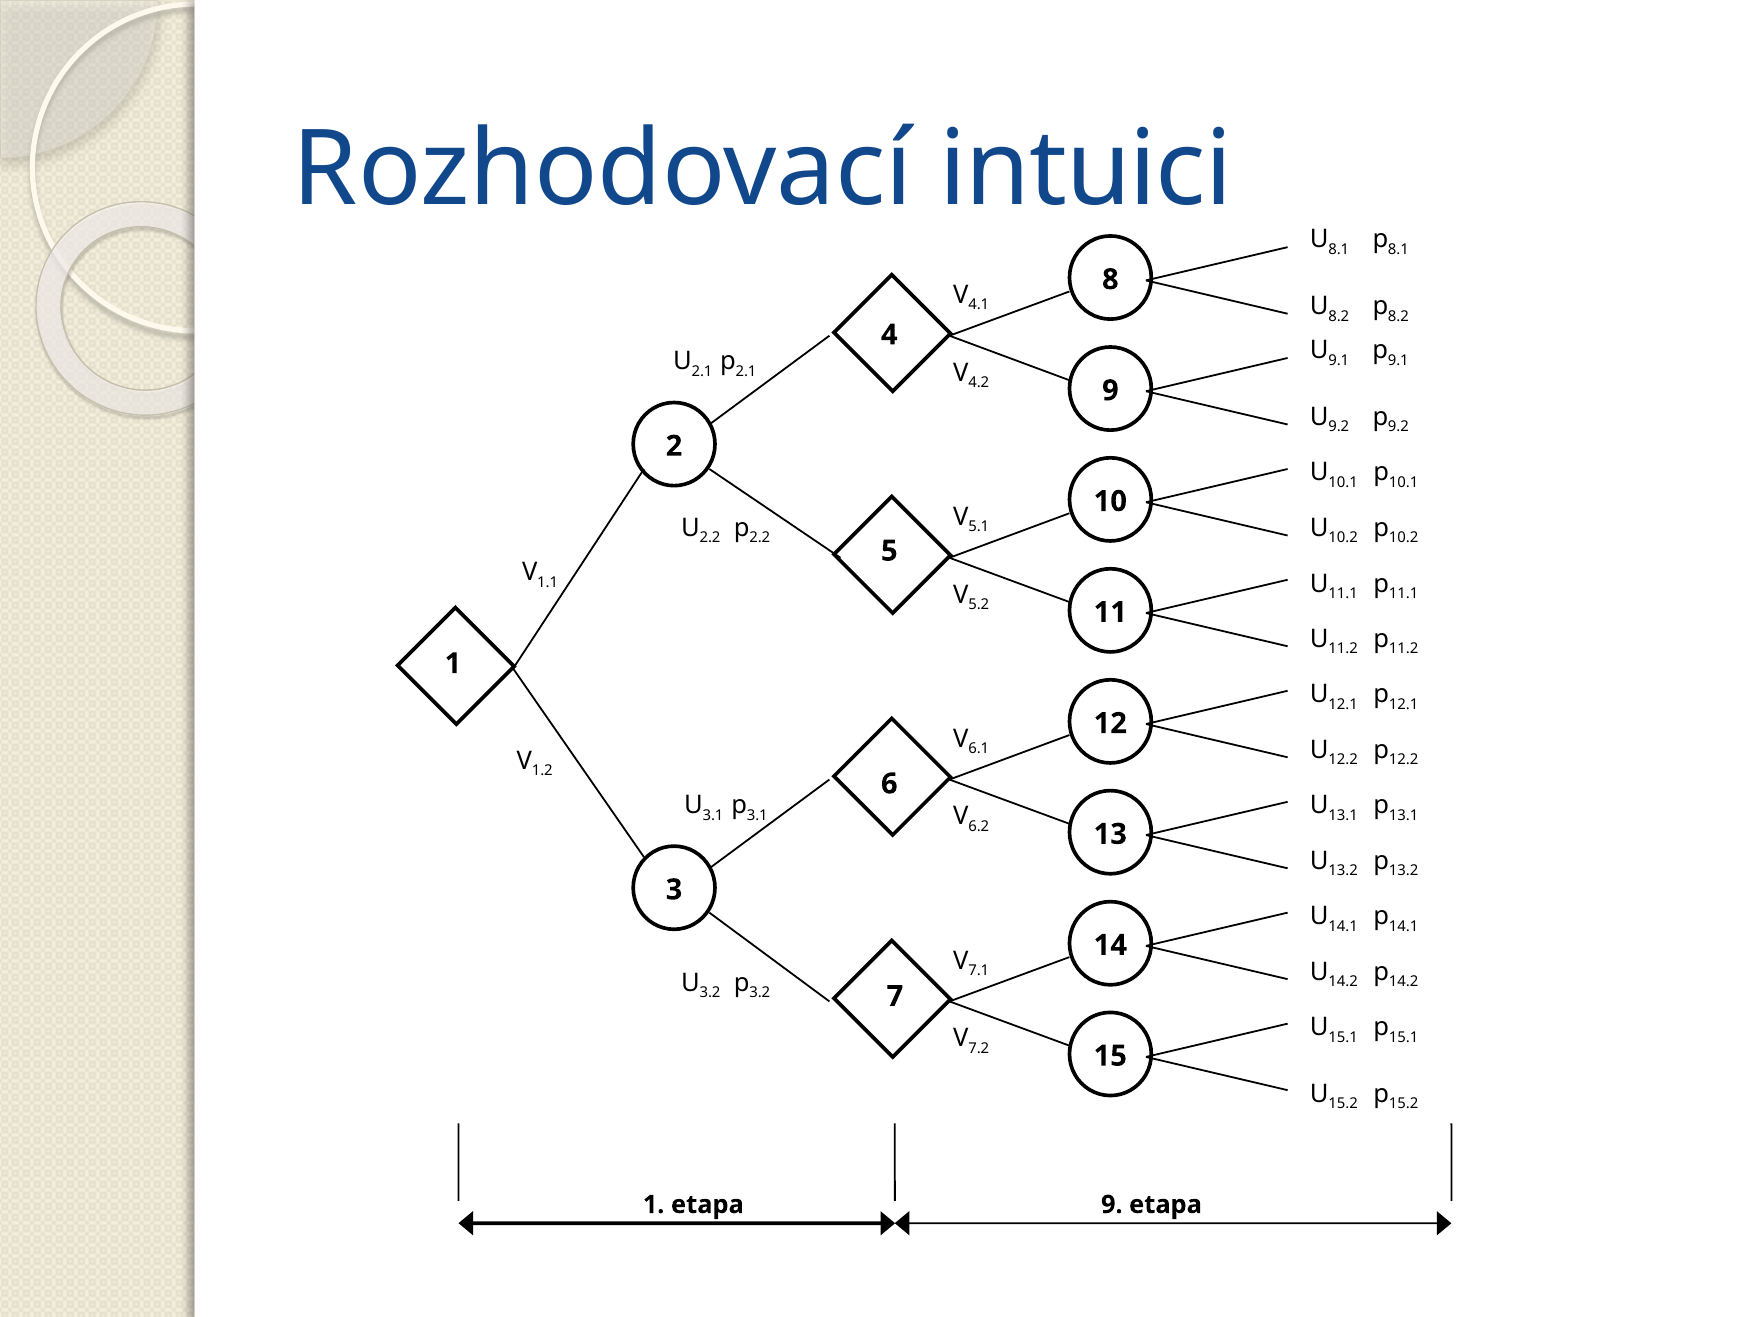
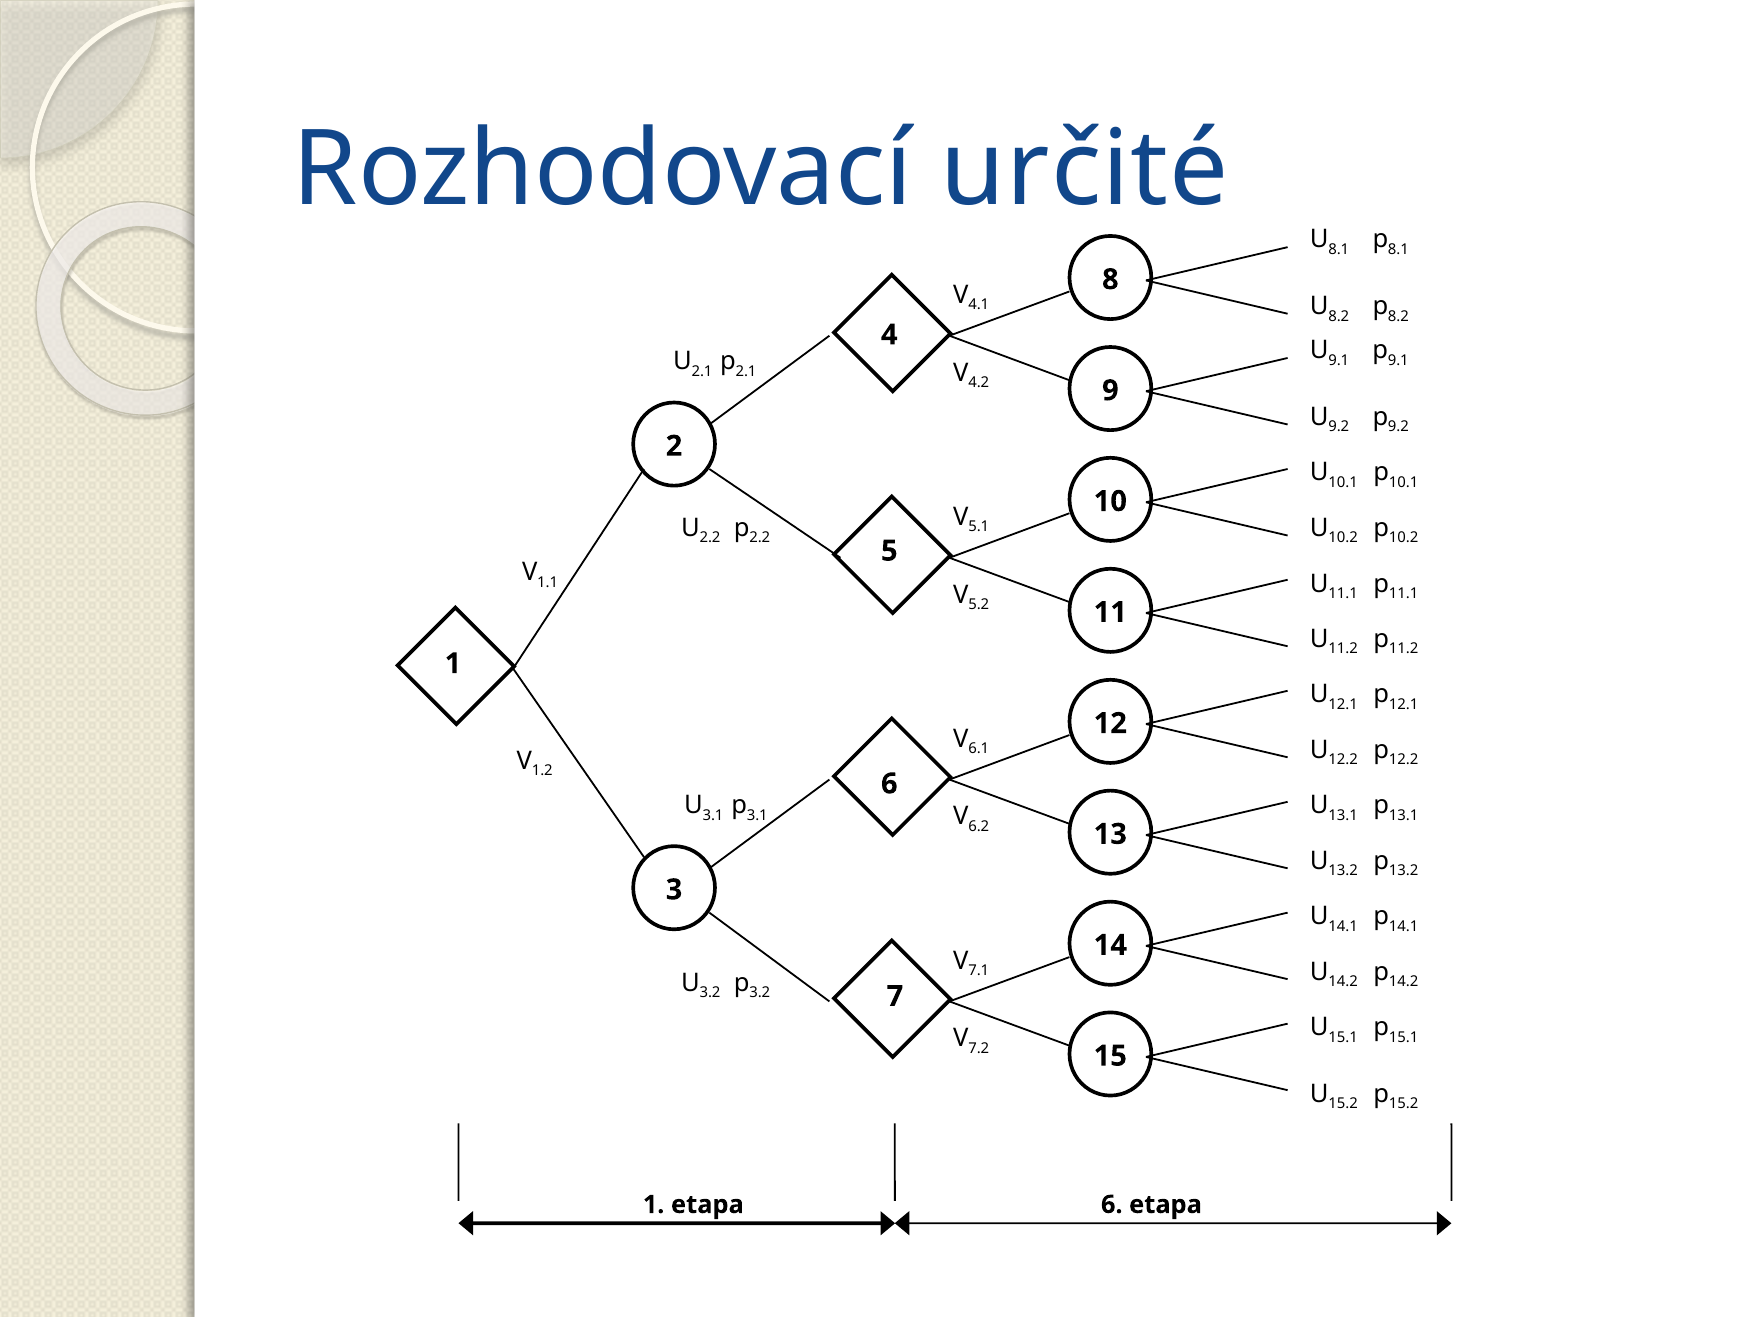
intuici: intuici -> určité (1085, 170)
etapa 9: 9 -> 6 (1112, 1205)
